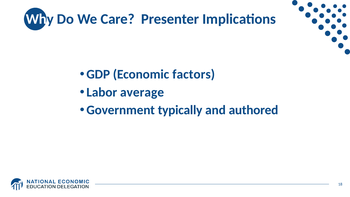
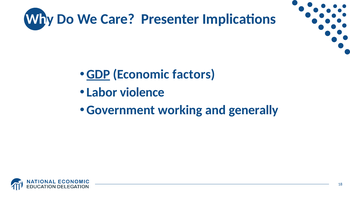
GDP underline: none -> present (98, 74)
average: average -> violence (142, 92)
typically: typically -> working (180, 110)
authored: authored -> generally (253, 110)
